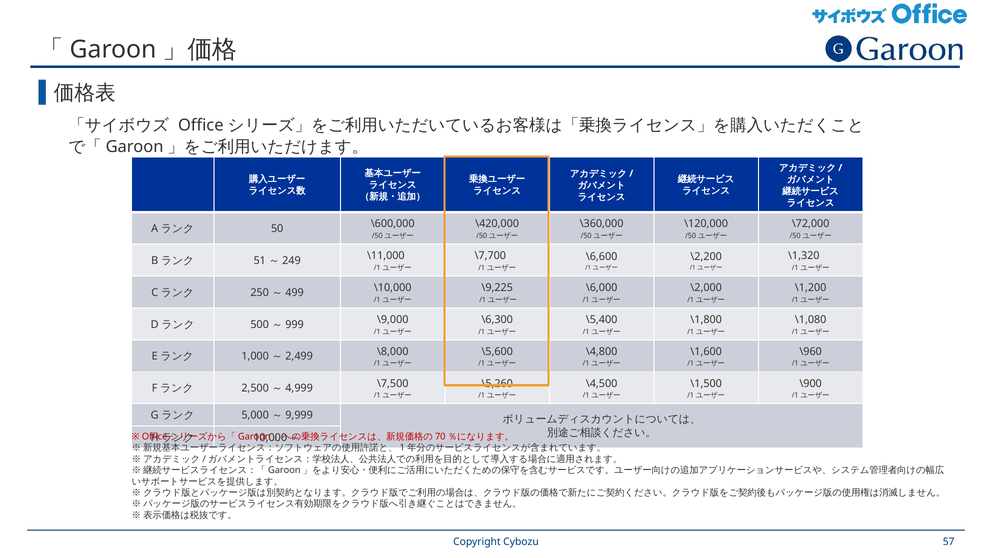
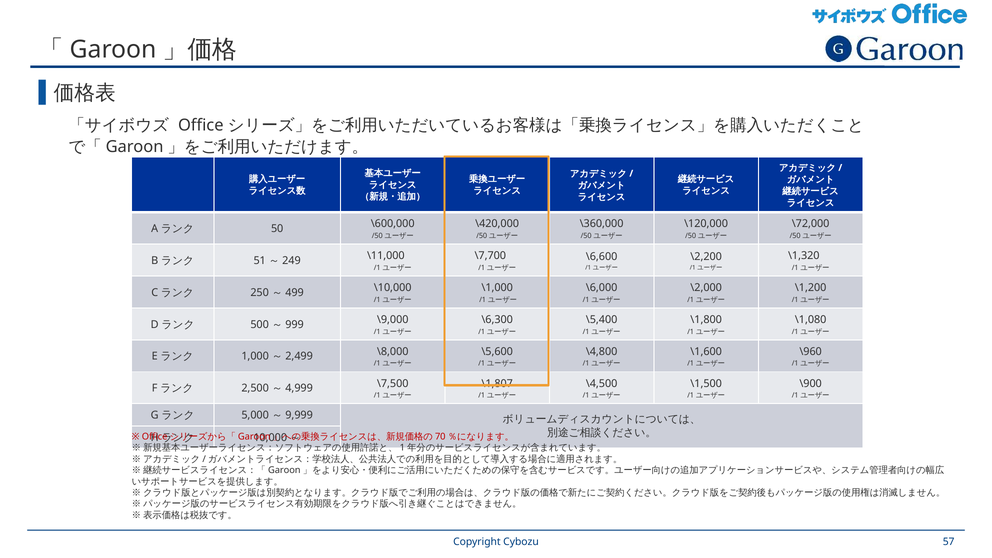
\9,225: \9,225 -> \1,000 (497, 288)
\5,260: \5,260 -> \1,807 (497, 383)
